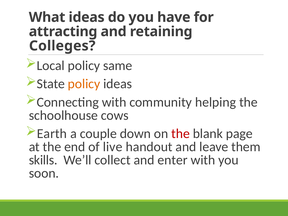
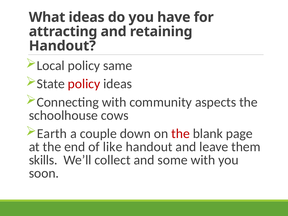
Colleges: Colleges -> Handout (62, 46)
policy colour: orange -> red (84, 84)
helping: helping -> aspects (216, 102)
live: live -> like (113, 147)
enter: enter -> some (173, 160)
